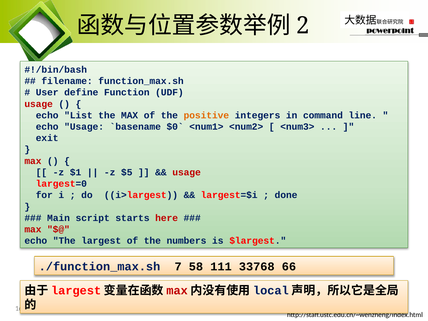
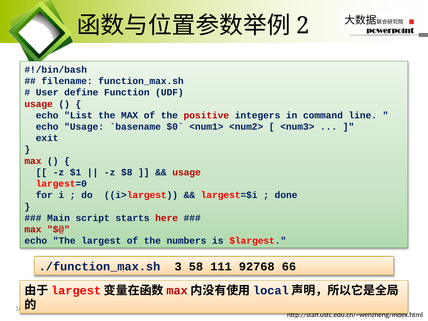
positive colour: orange -> red (206, 115)
$5: $5 -> $8 (127, 172)
7: 7 -> 3 (178, 266)
33768: 33768 -> 92768 (257, 266)
